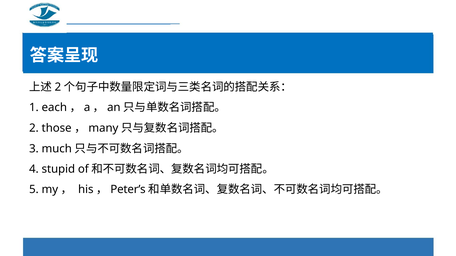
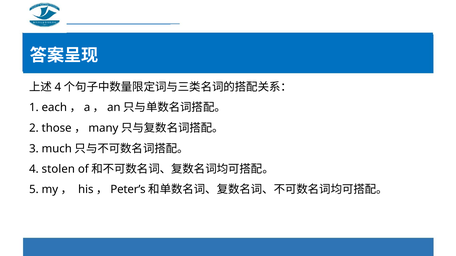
2: 2 -> 4 (58, 87)
stupid: stupid -> stolen (58, 169)
